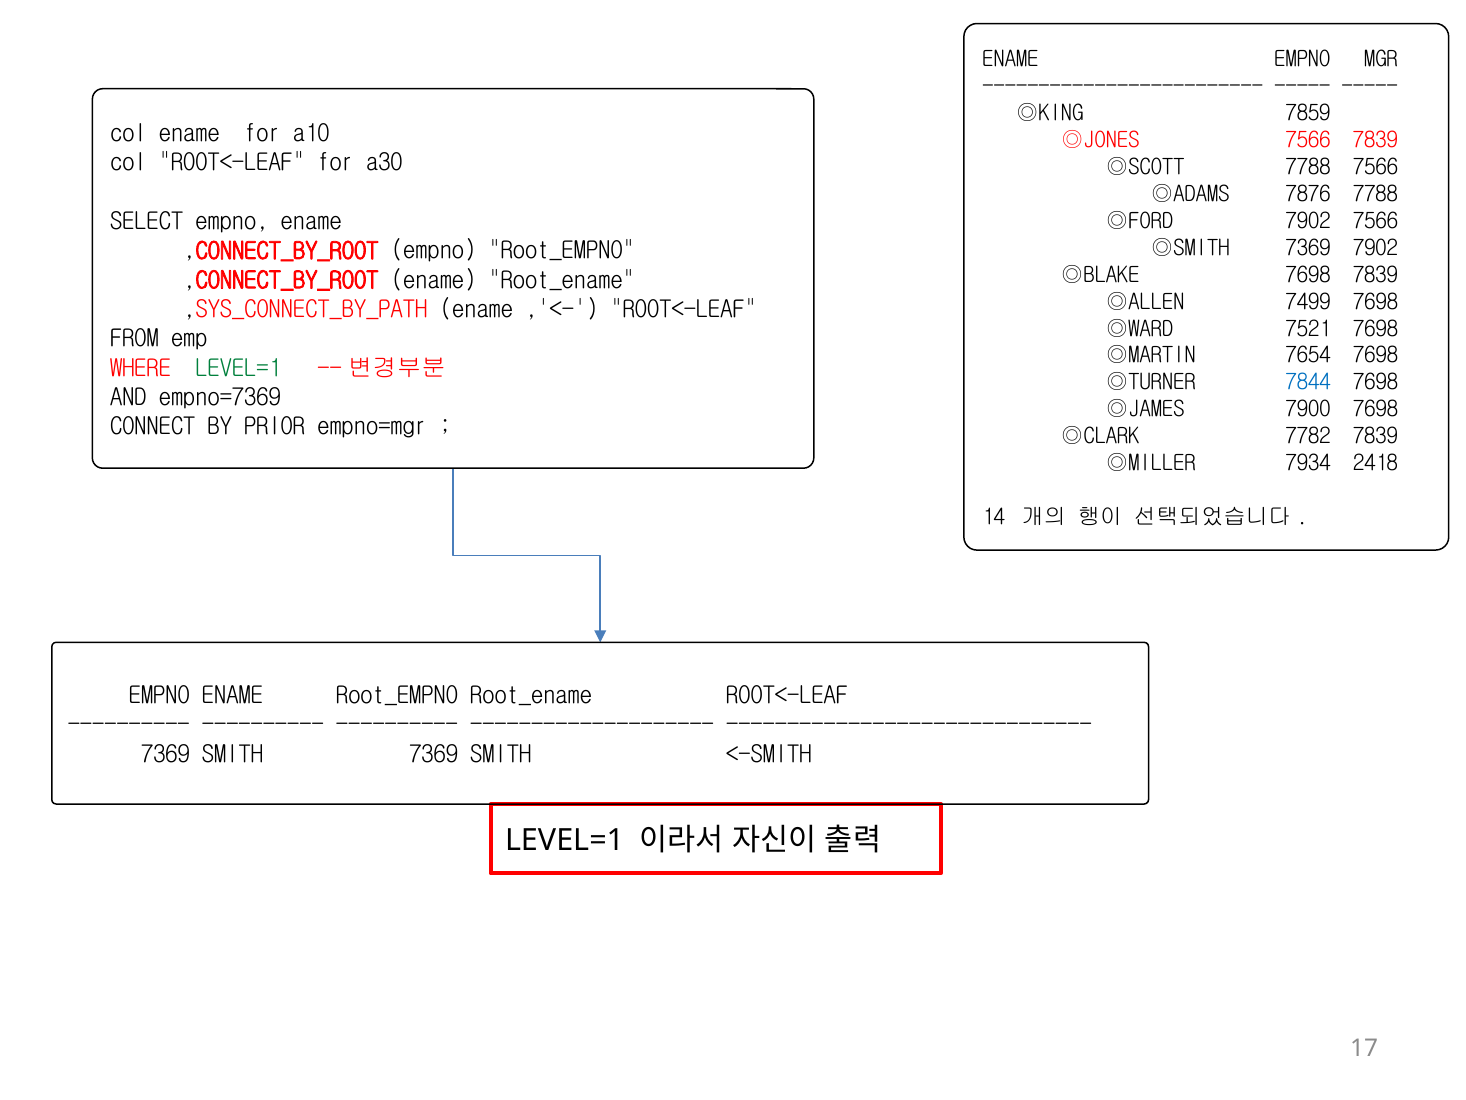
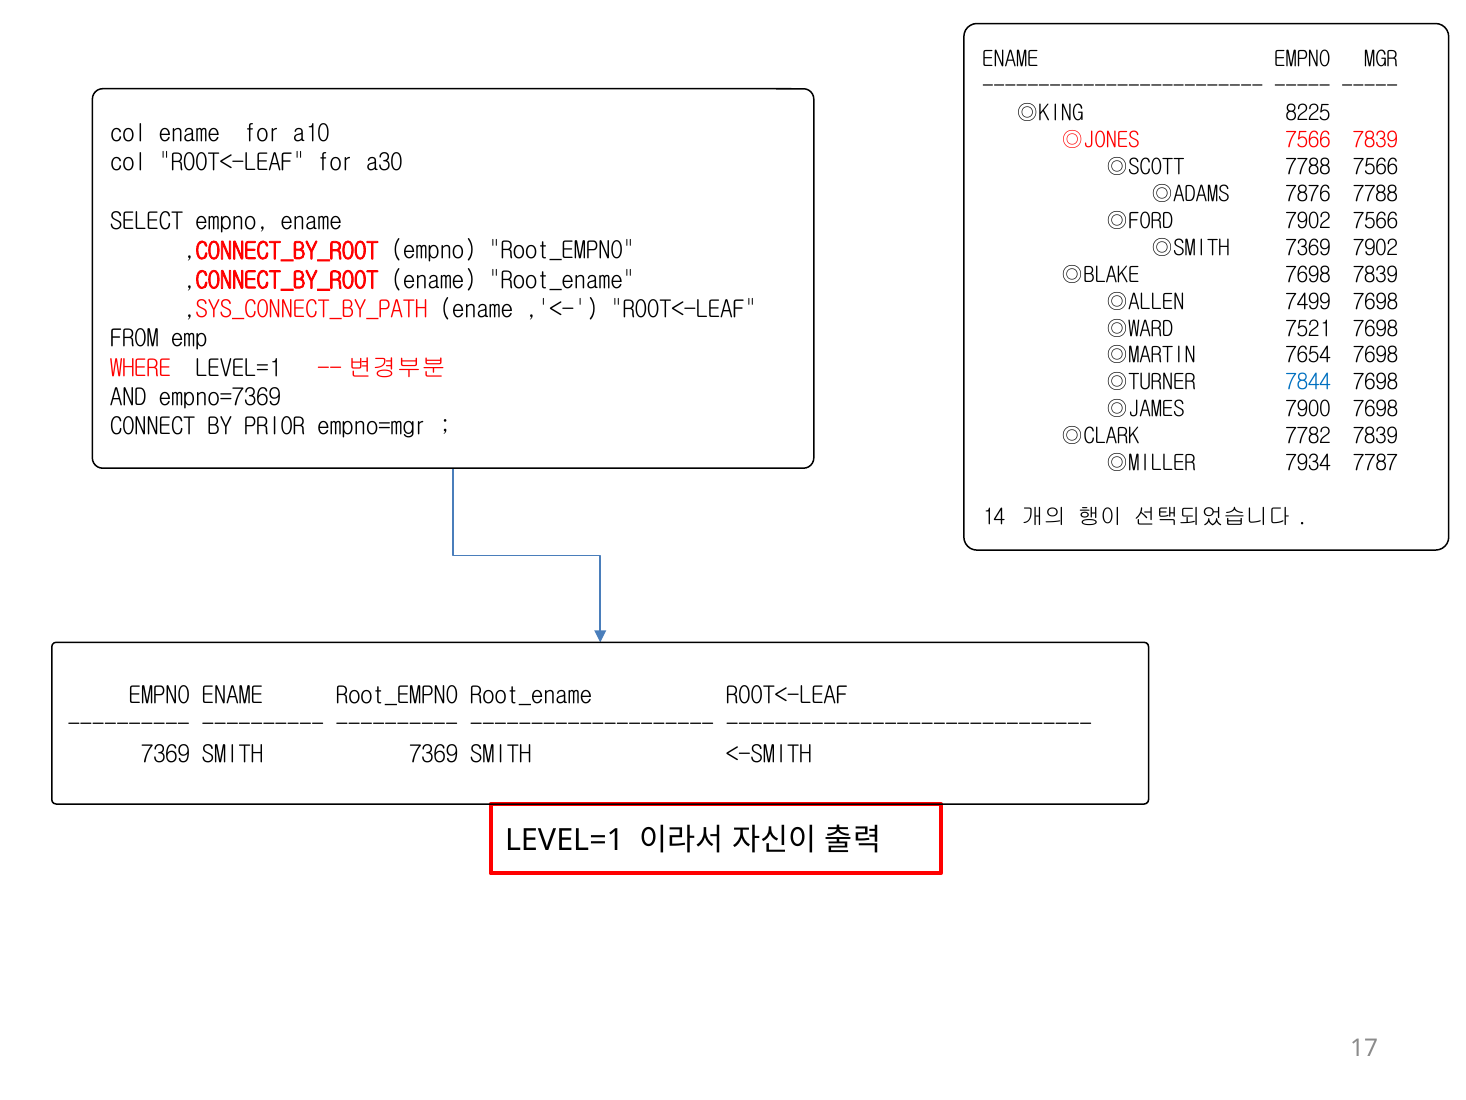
7859: 7859 -> 8225 (1308, 113)
LEVEL=1 colour: green -> black (238, 368)
2418: 2418 -> 7787 (1376, 463)
